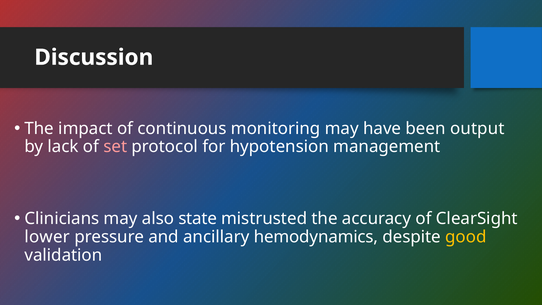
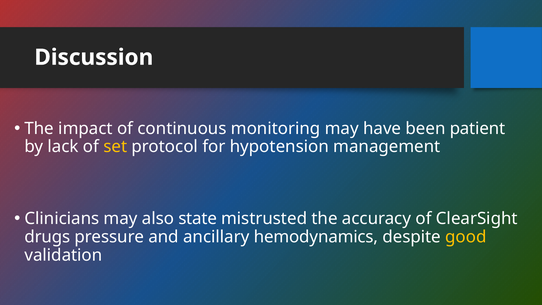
output: output -> patient (477, 128)
set colour: pink -> yellow (115, 147)
lower: lower -> drugs (47, 237)
